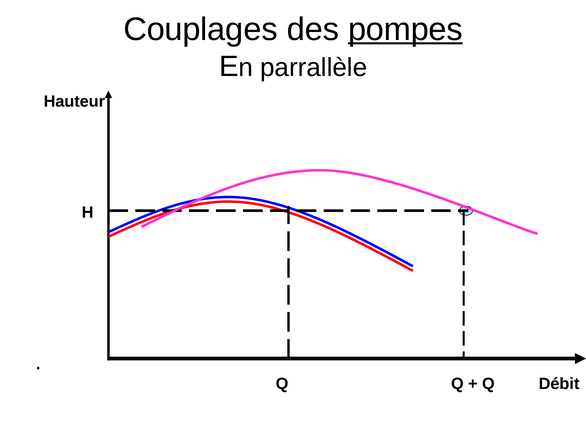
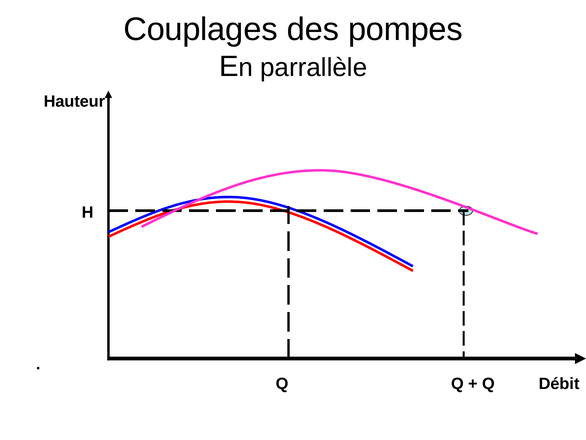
pompes underline: present -> none (405, 29)
